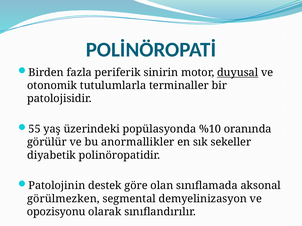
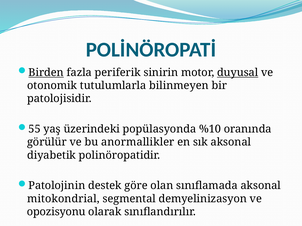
Birden underline: none -> present (46, 73)
terminaller: terminaller -> bilinmeyen (179, 86)
sık sekeller: sekeller -> aksonal (231, 142)
görülmezken: görülmezken -> mitokondrial (63, 199)
